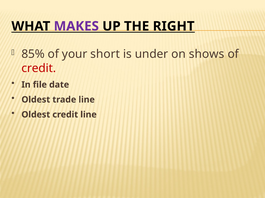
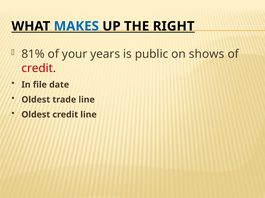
MAKES colour: purple -> blue (76, 26)
85%: 85% -> 81% (33, 54)
short: short -> years (105, 54)
under: under -> public (152, 54)
